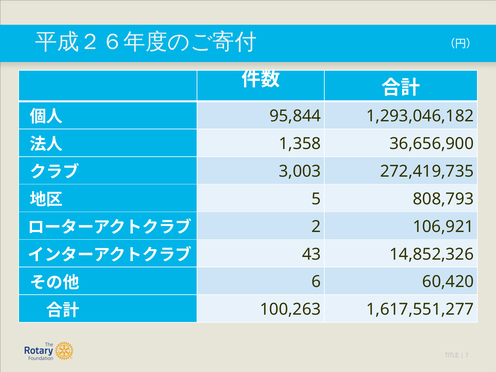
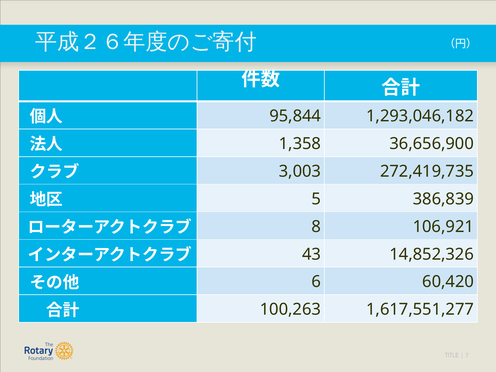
808,793: 808,793 -> 386,839 (443, 199)
2: 2 -> 8 (316, 227)
